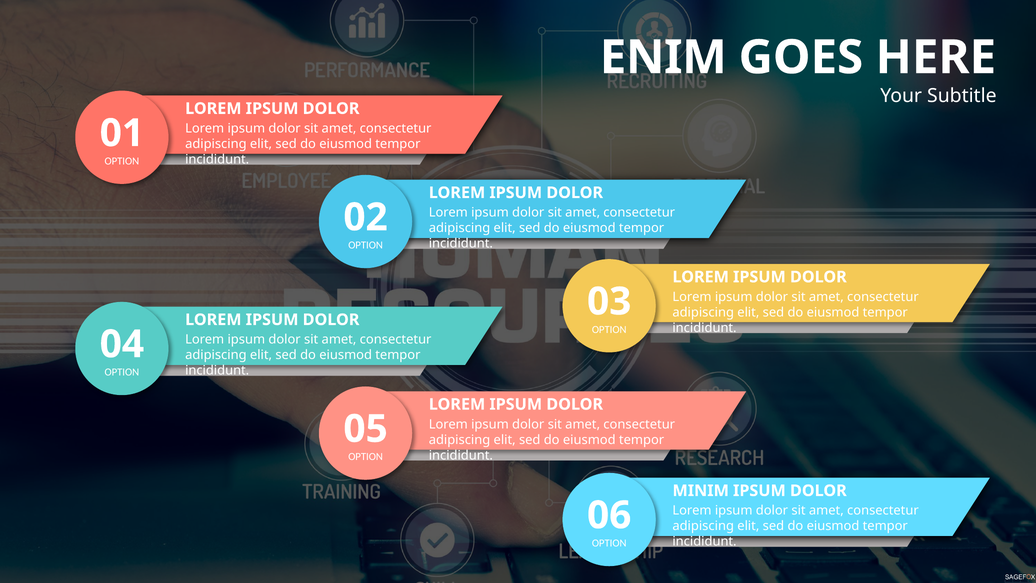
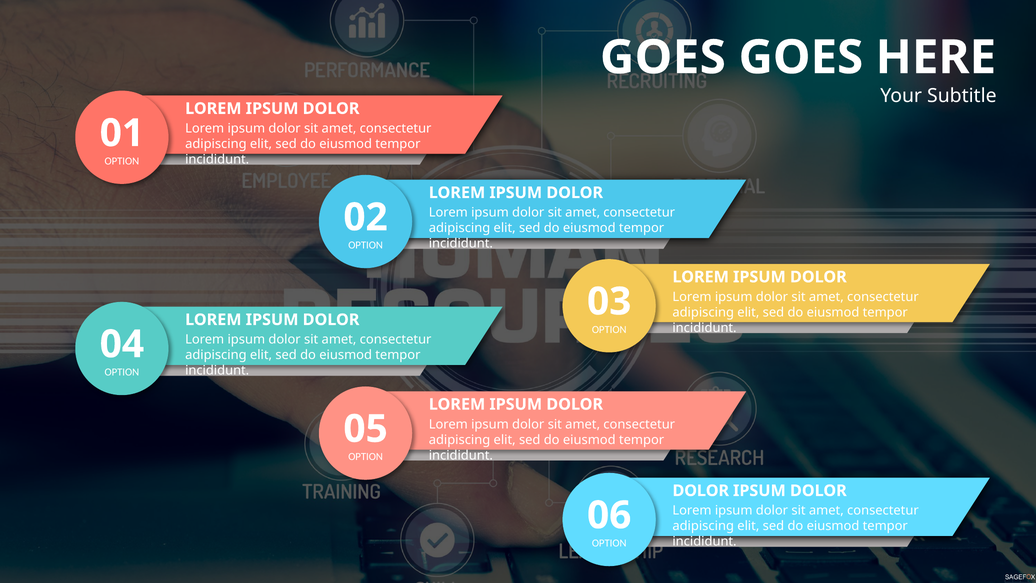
ENIM: ENIM -> GOES (663, 58)
MINIM: MINIM -> DOLOR (701, 491)
